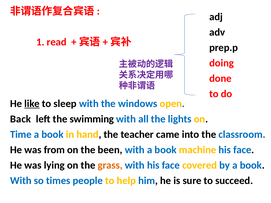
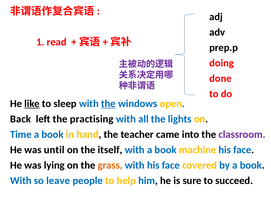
the underline: none -> present (108, 104)
swimming: swimming -> practising (92, 119)
classroom colour: blue -> purple (242, 135)
from: from -> until (54, 150)
been: been -> itself (110, 150)
times: times -> leave (58, 181)
